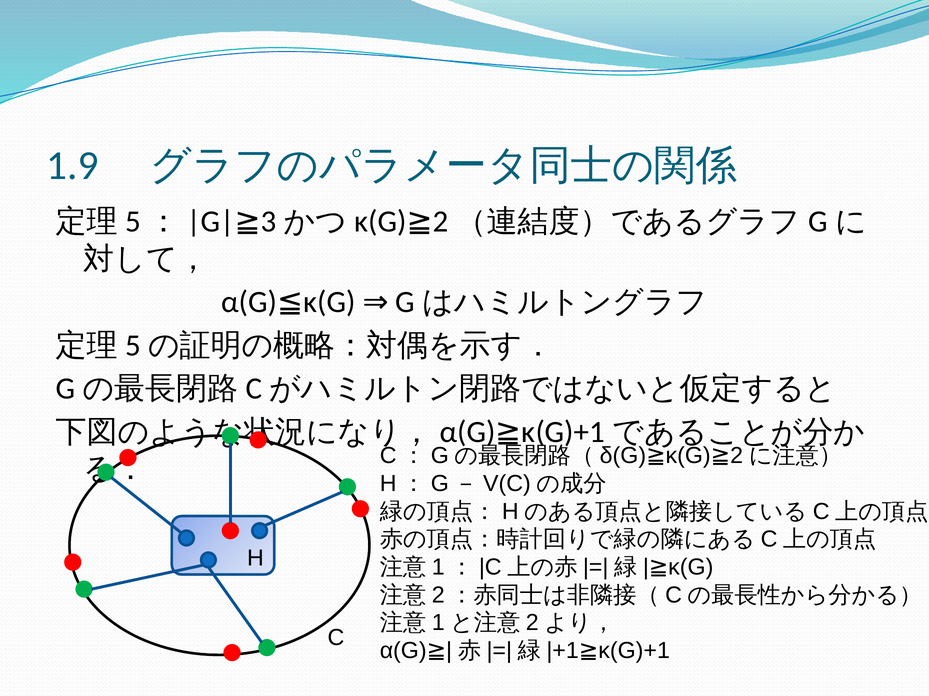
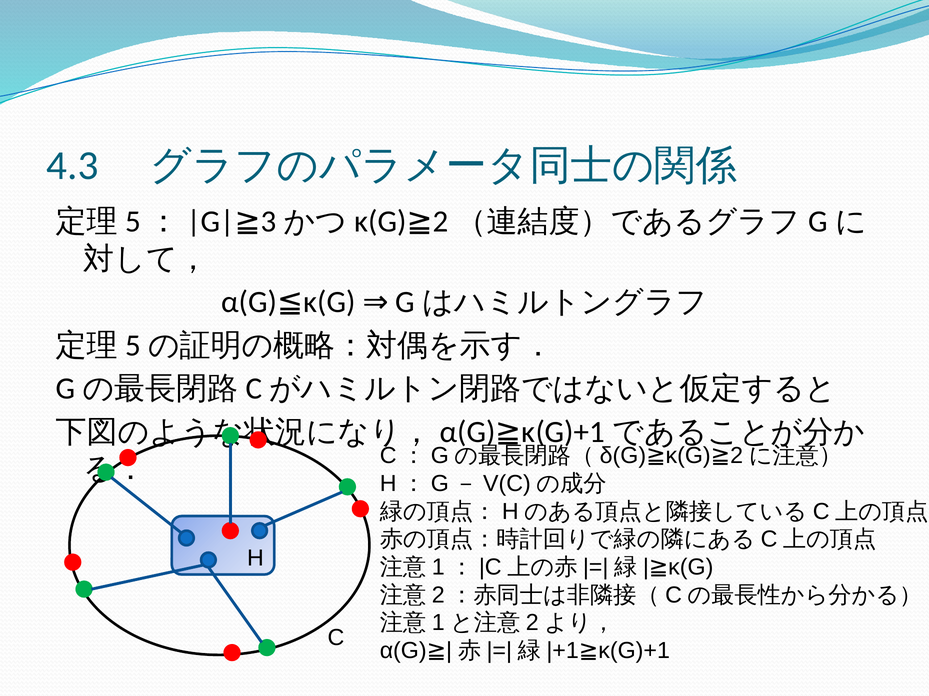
1.9: 1.9 -> 4.3 (73, 166)
